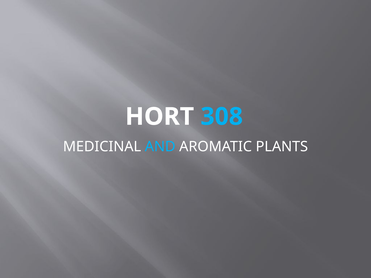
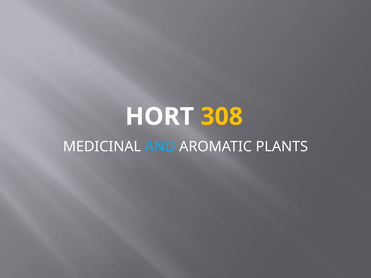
308 colour: light blue -> yellow (222, 117)
